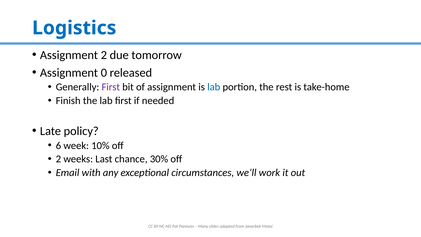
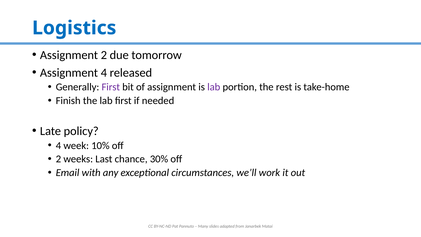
Assignment 0: 0 -> 4 (104, 73)
lab colour: blue -> purple (214, 87)
6: 6 -> 4 (58, 145)
